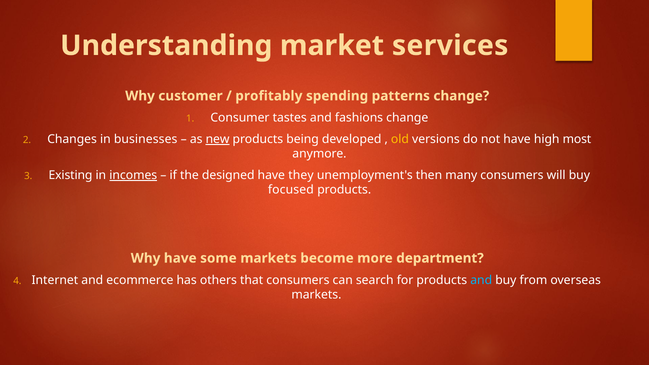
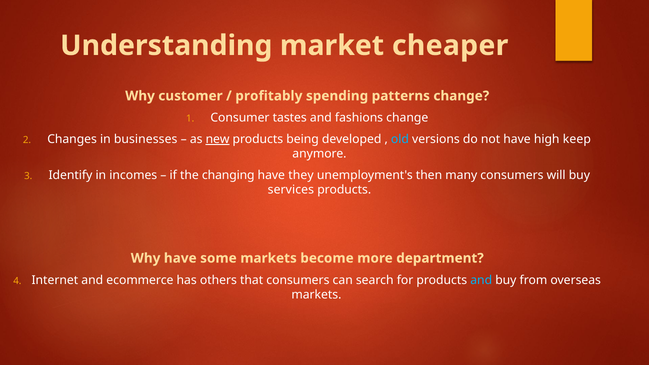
services: services -> cheaper (450, 46)
old colour: yellow -> light blue (400, 139)
most: most -> keep (577, 139)
Existing: Existing -> Identify (70, 175)
incomes underline: present -> none (133, 175)
designed: designed -> changing (228, 175)
focused: focused -> services (291, 190)
